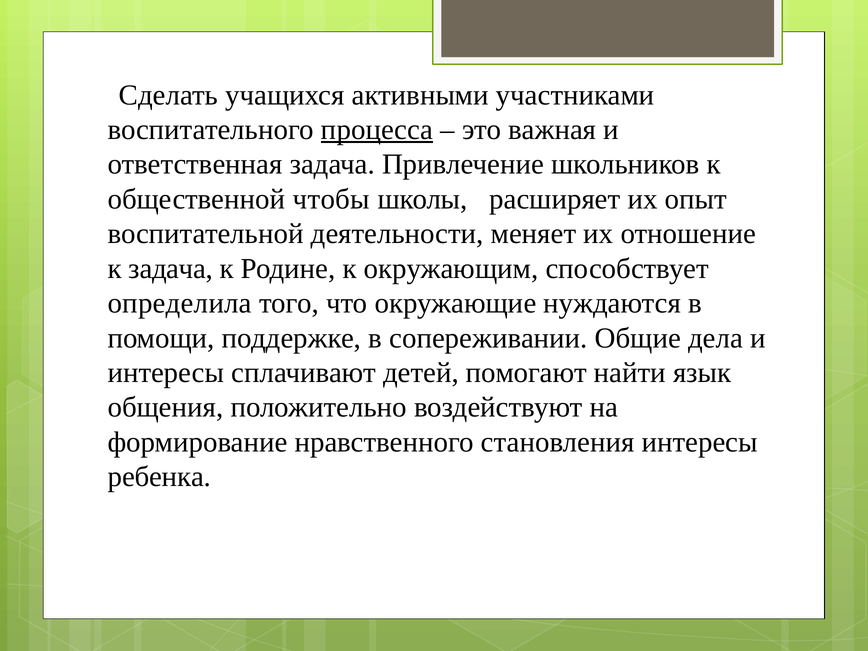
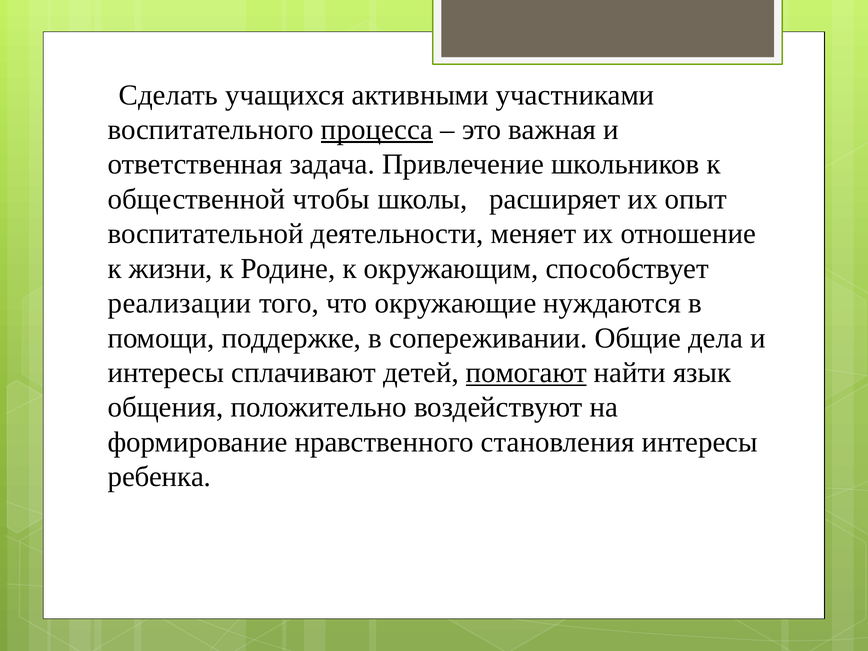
к задача: задача -> жизни (171, 269)
определила: определила -> реализации (180, 303)
помогают underline: none -> present (526, 373)
